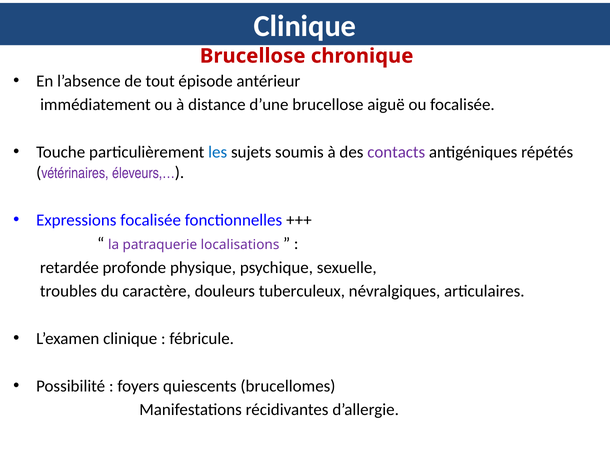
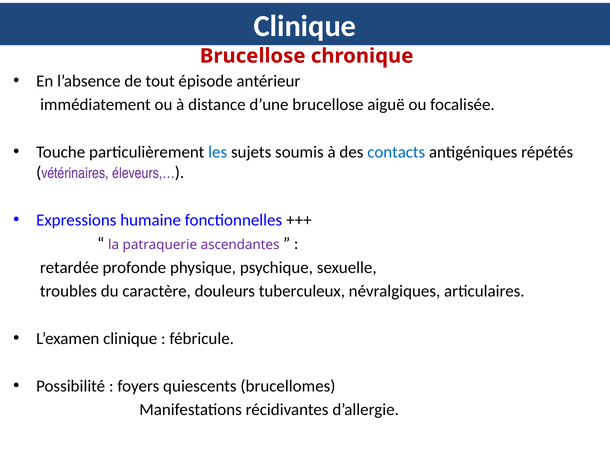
contacts colour: purple -> blue (396, 152)
Expressions focalisée: focalisée -> humaine (151, 220)
localisations: localisations -> ascendantes (240, 245)
